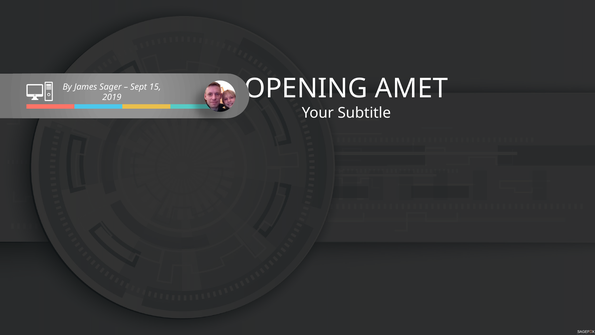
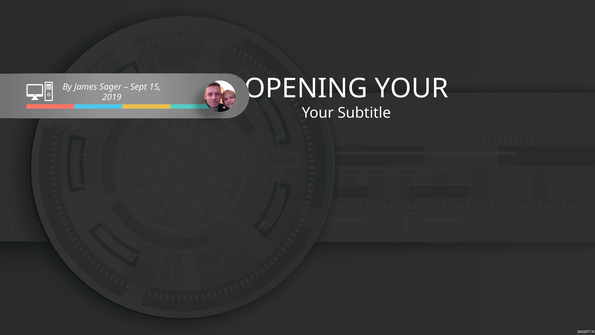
OPENING AMET: AMET -> YOUR (412, 88)
